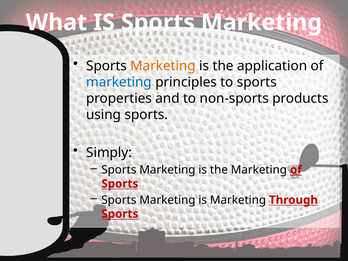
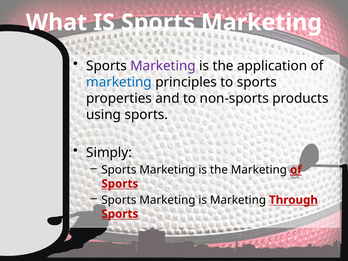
Marketing colour: orange -> purple (163, 66)
